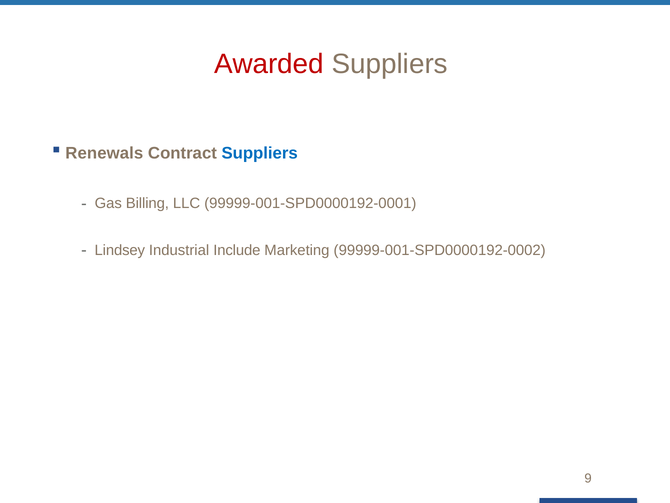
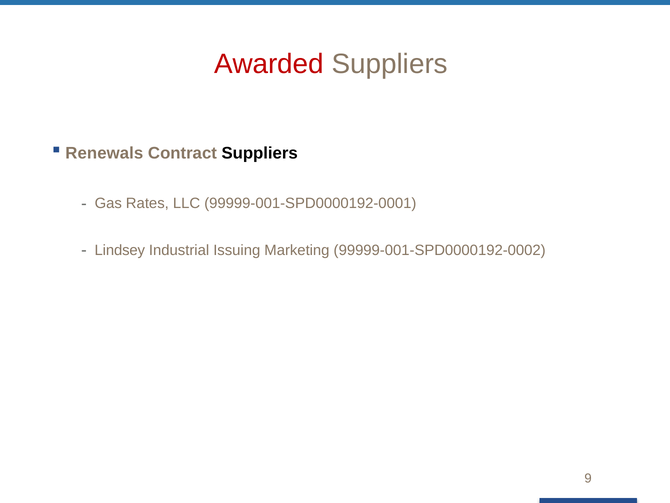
Suppliers colour: blue -> black (260, 153)
Billing: Billing -> Rates (147, 203)
Include: Include -> Issuing (237, 250)
